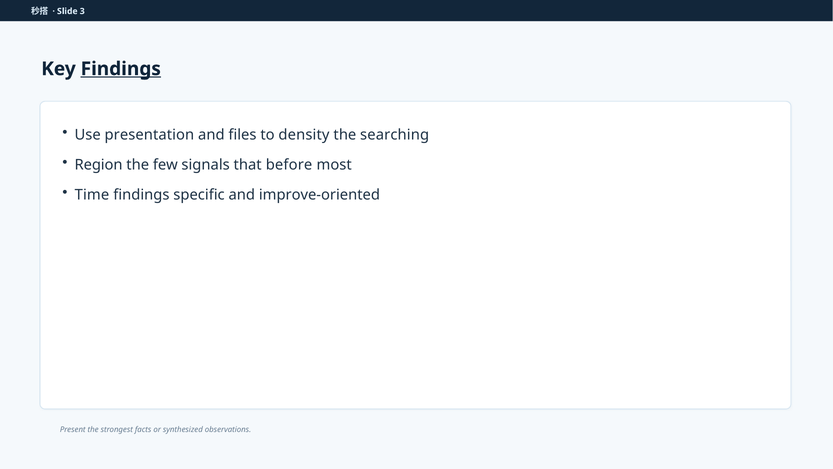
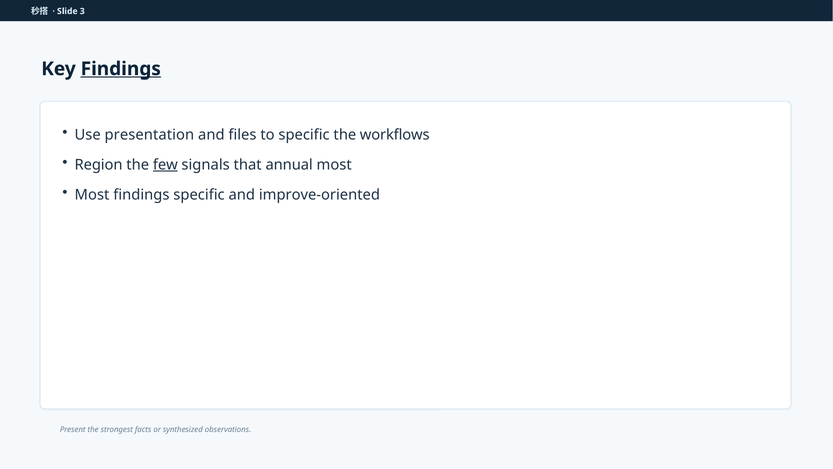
to density: density -> specific (304, 135)
searching: searching -> workflows (395, 135)
few underline: none -> present (165, 165)
before: before -> annual (289, 165)
Time: Time -> Most (92, 195)
